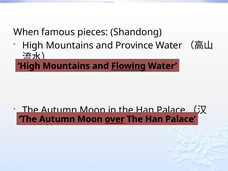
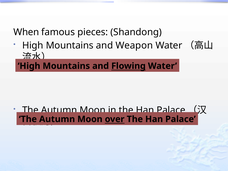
Province: Province -> Weapon (134, 45)
